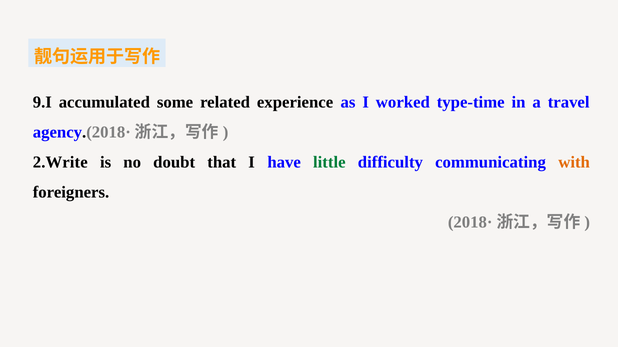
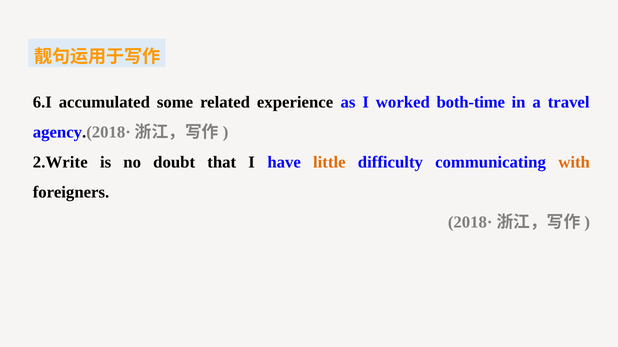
9.I: 9.I -> 6.I (42, 102)
type-time: type-time -> both-time (471, 102)
little colour: green -> orange (329, 163)
